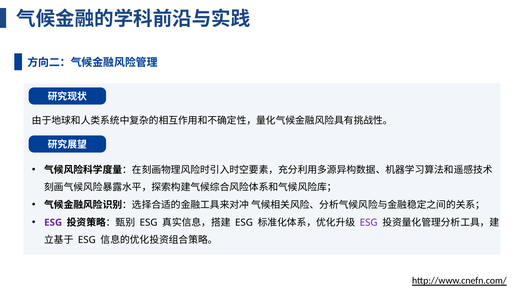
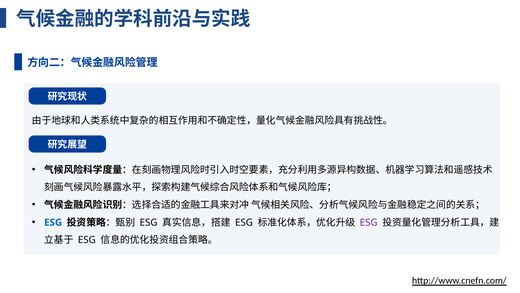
ESG colour: purple -> blue (53, 222)
